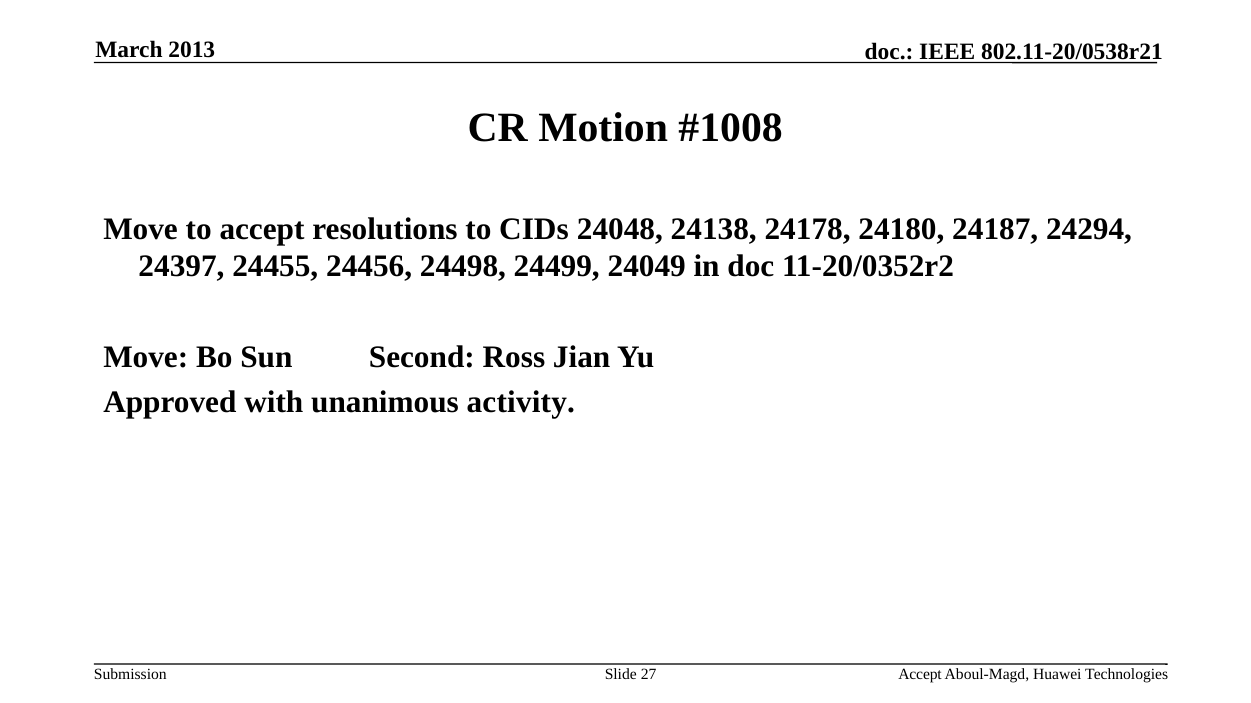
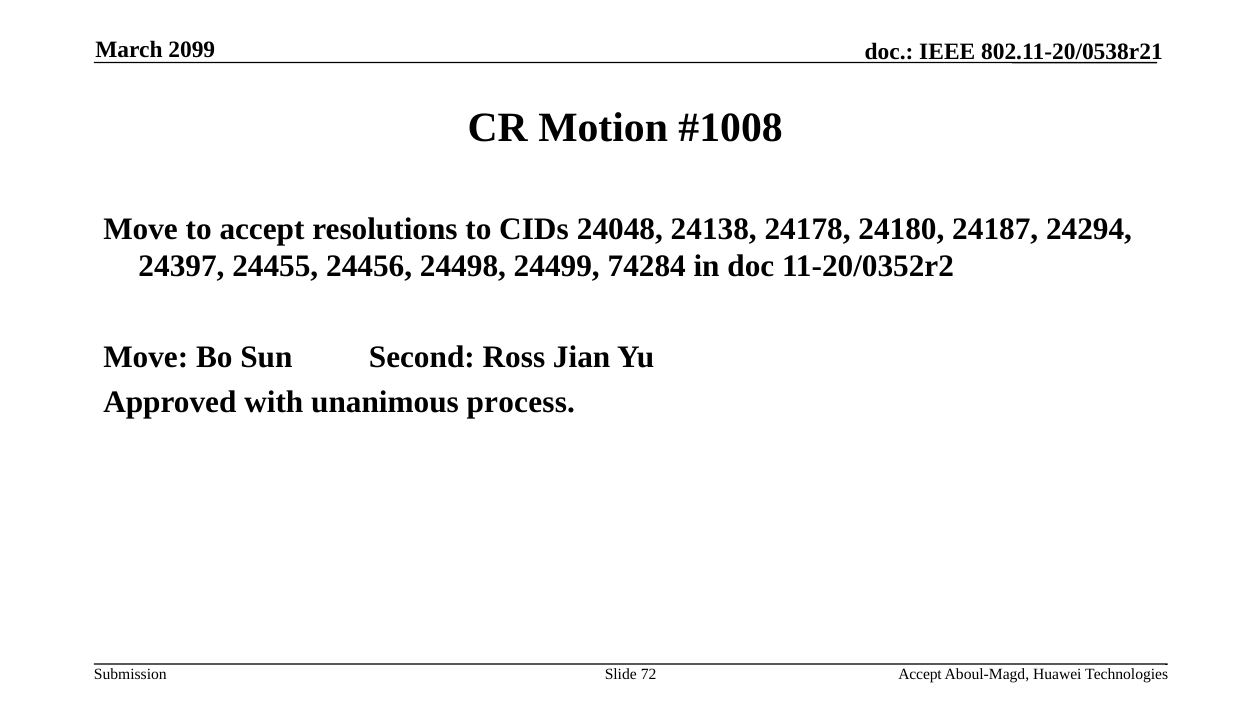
2013: 2013 -> 2099 (192, 50)
24049: 24049 -> 74284 (647, 266)
activity: activity -> process (521, 403)
27: 27 -> 72 (649, 675)
